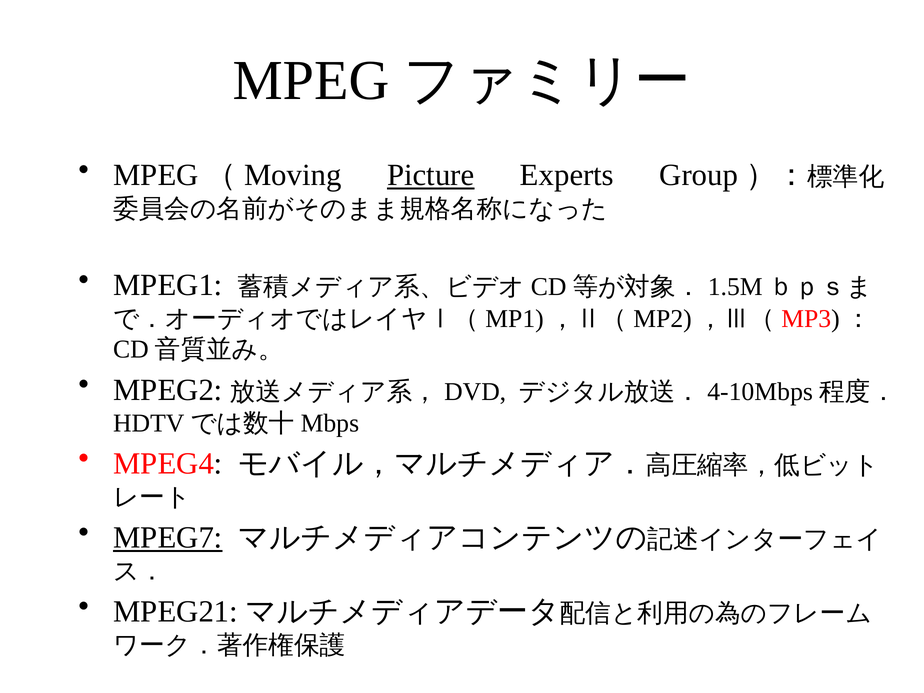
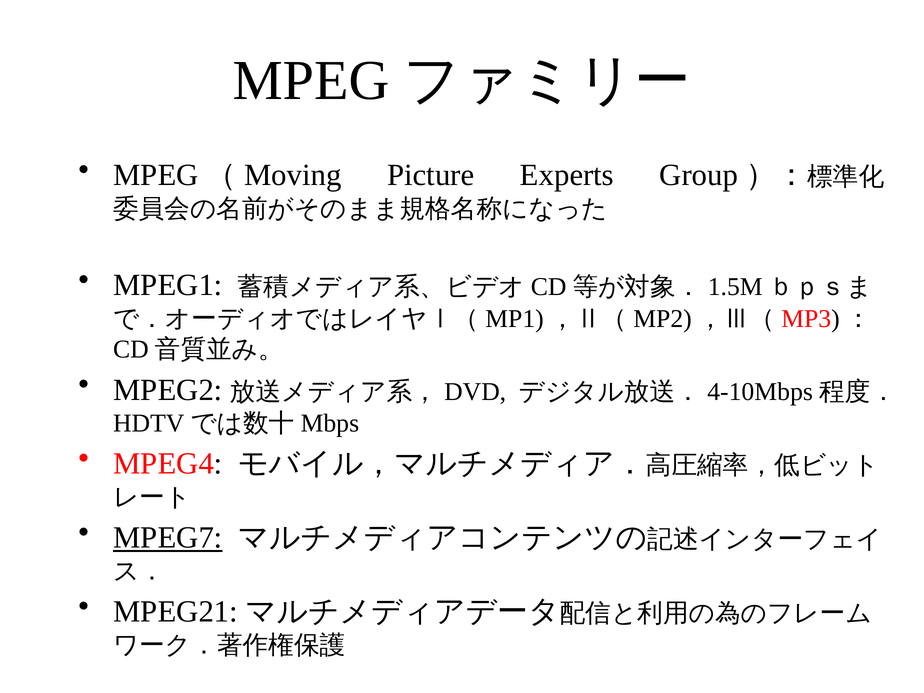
Picture underline: present -> none (431, 175)
